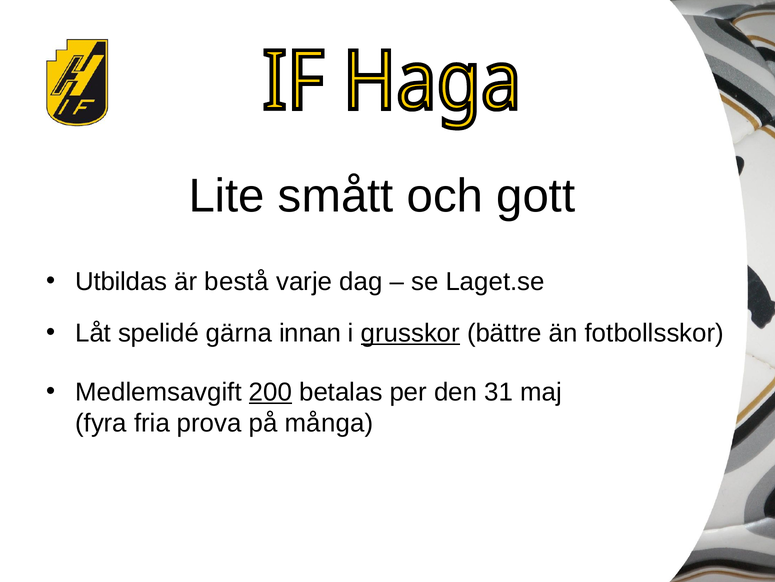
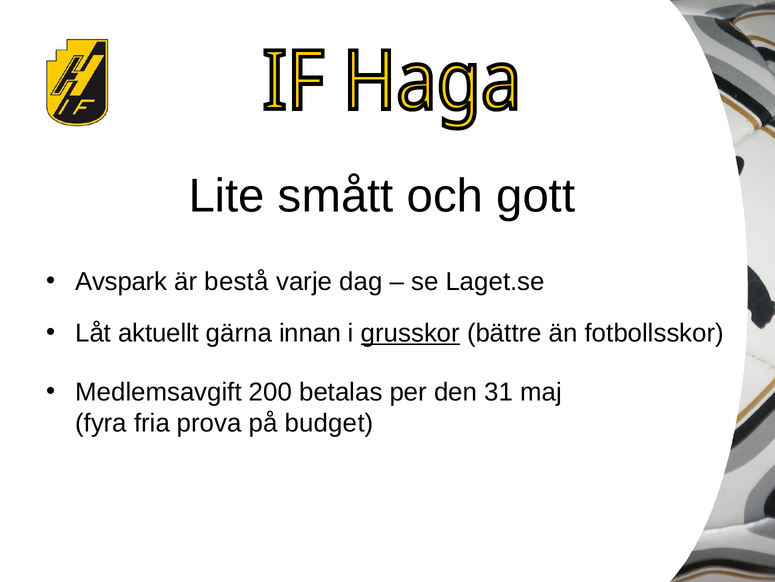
Utbildas: Utbildas -> Avspark (121, 281)
spelidé: spelidé -> aktuellt (159, 333)
200 underline: present -> none (270, 392)
många: många -> budget (329, 423)
